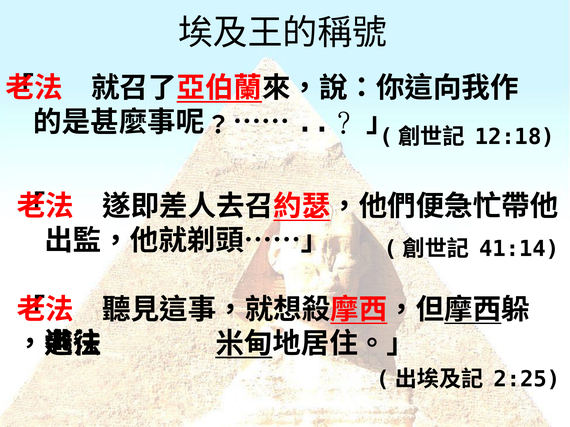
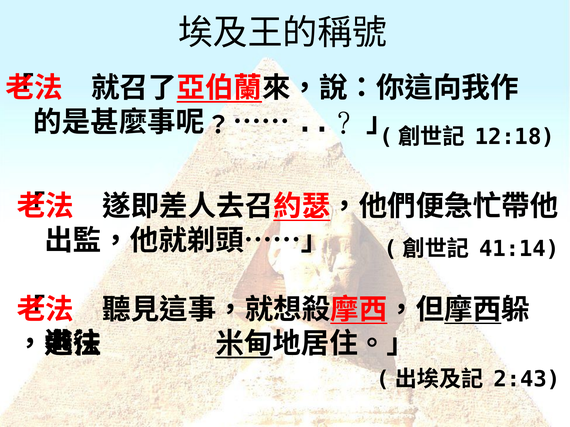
2:25: 2:25 -> 2:43 (527, 380)
